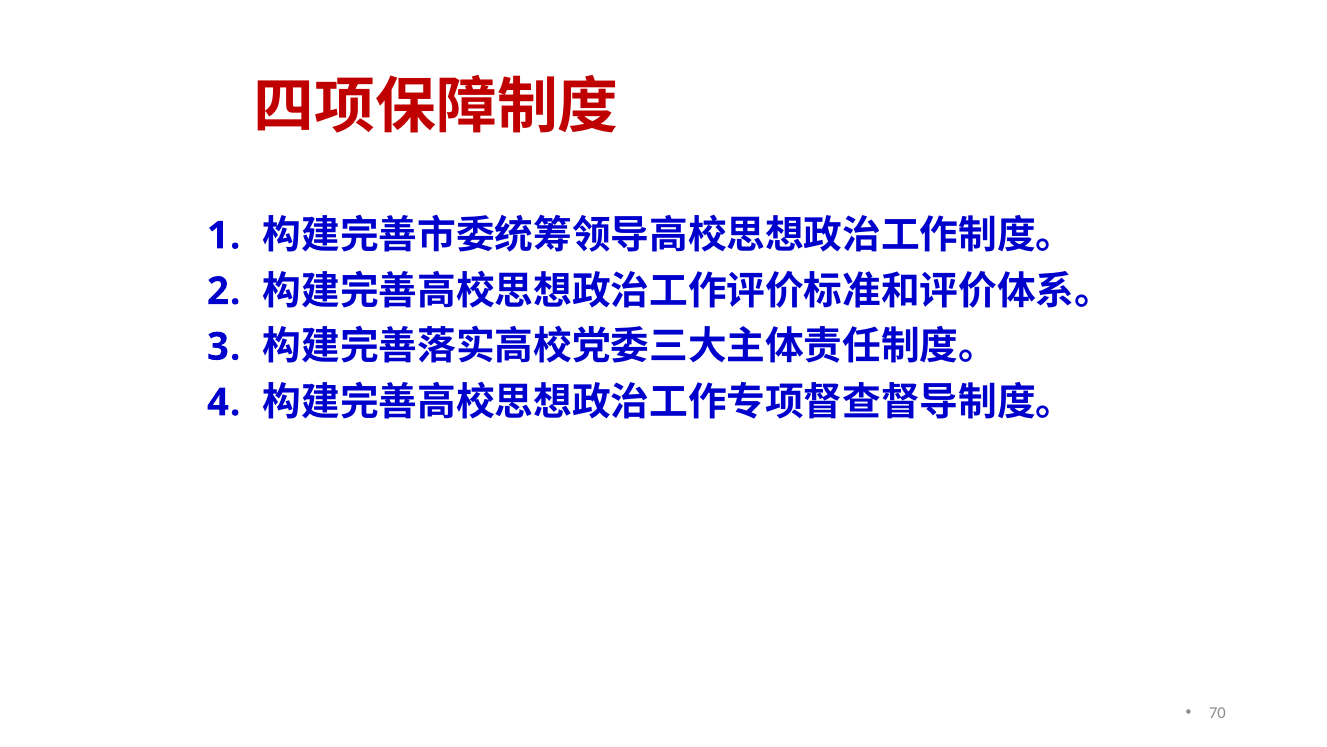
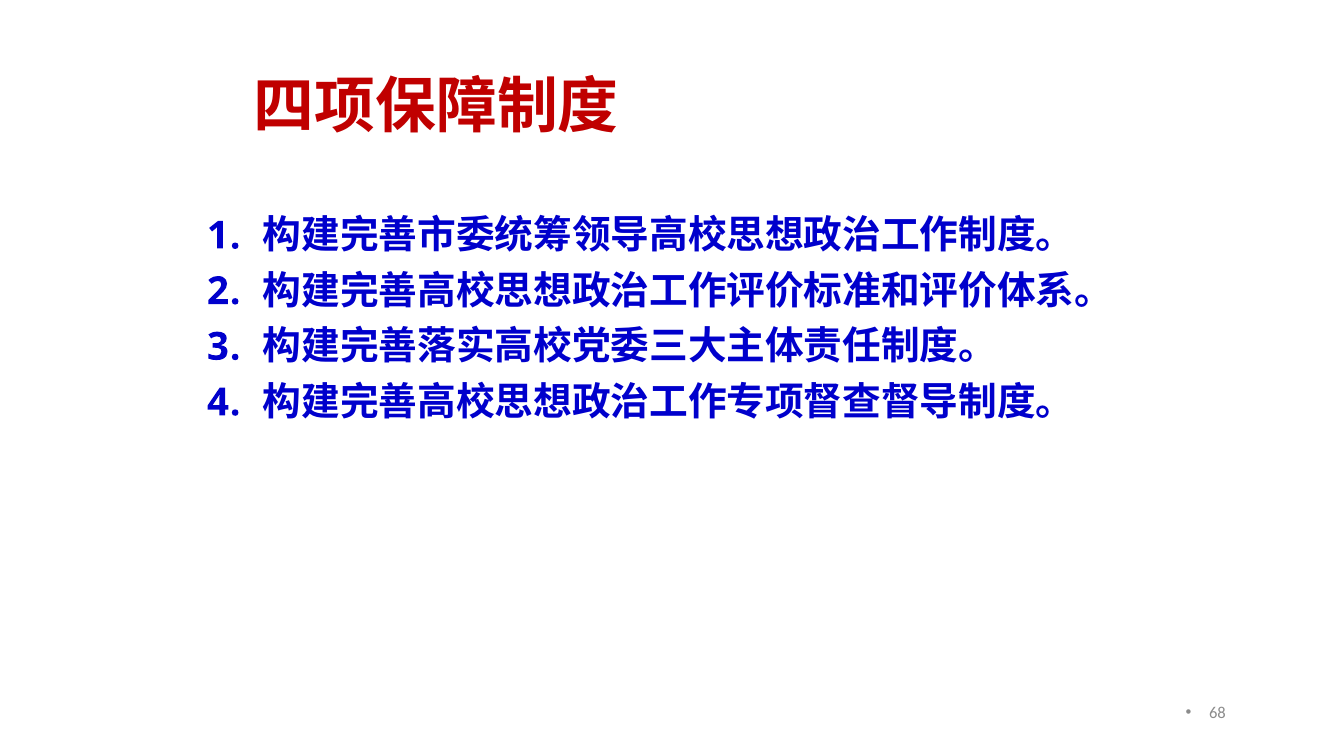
70: 70 -> 68 (1217, 713)
